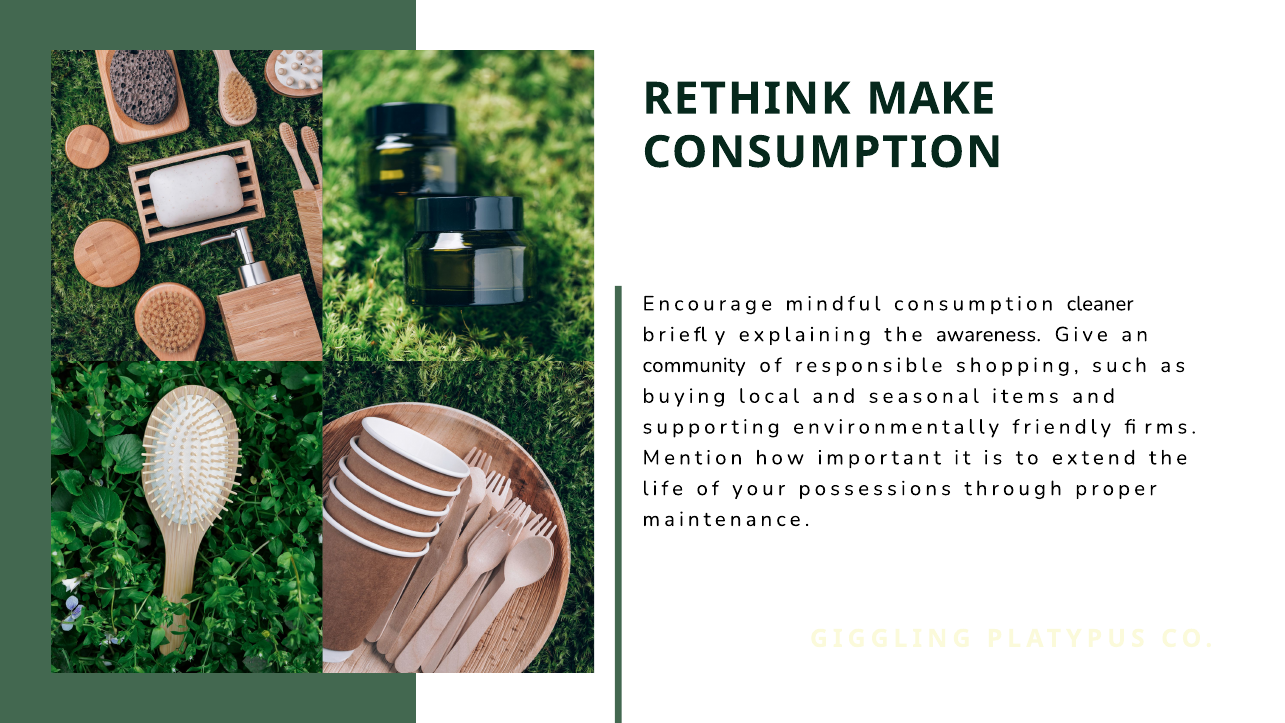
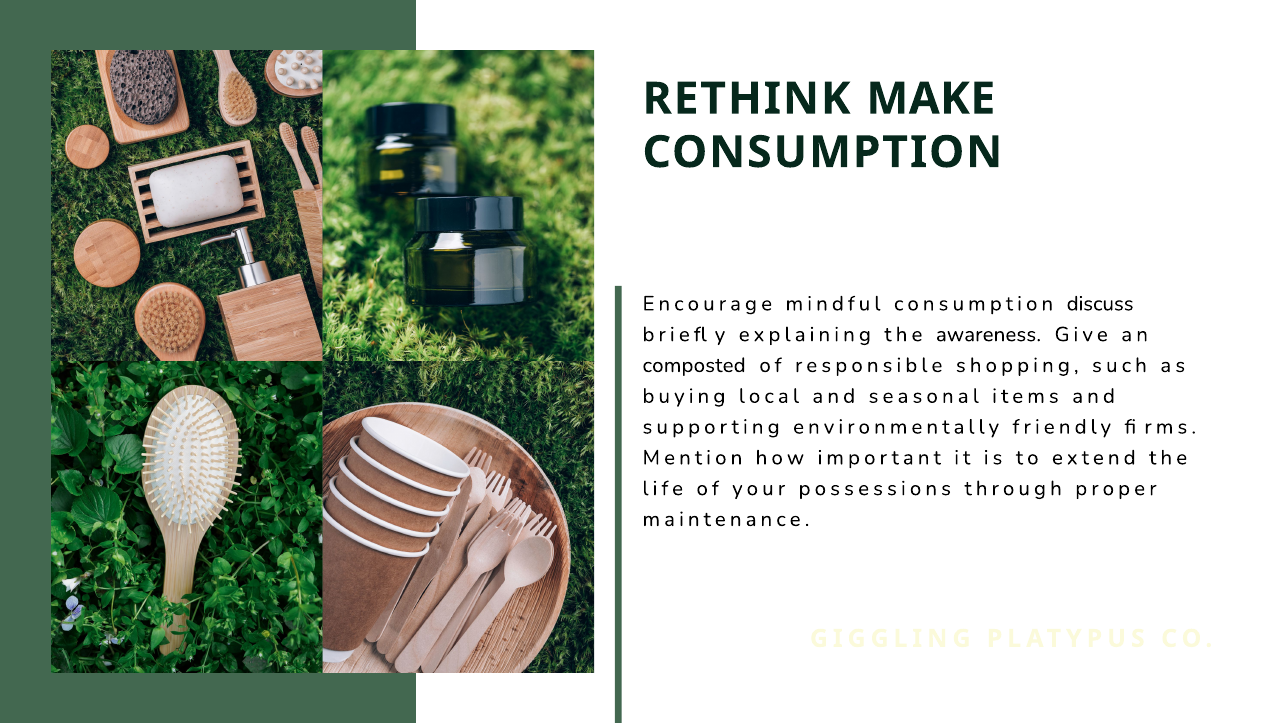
cleaner: cleaner -> discuss (1100, 304)
community: community -> composted (694, 365)
